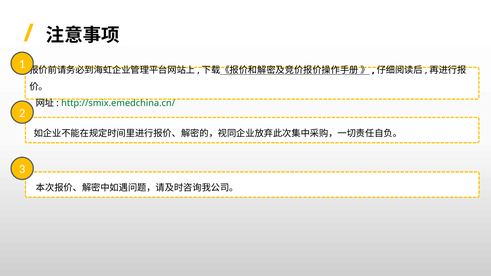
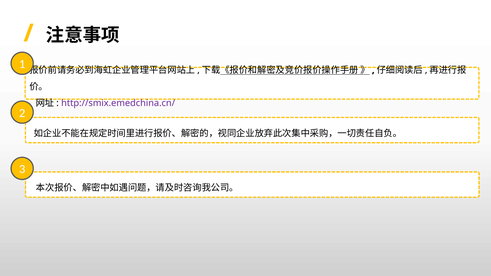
http://smix.emedchina.cn/ colour: green -> purple (118, 103)
